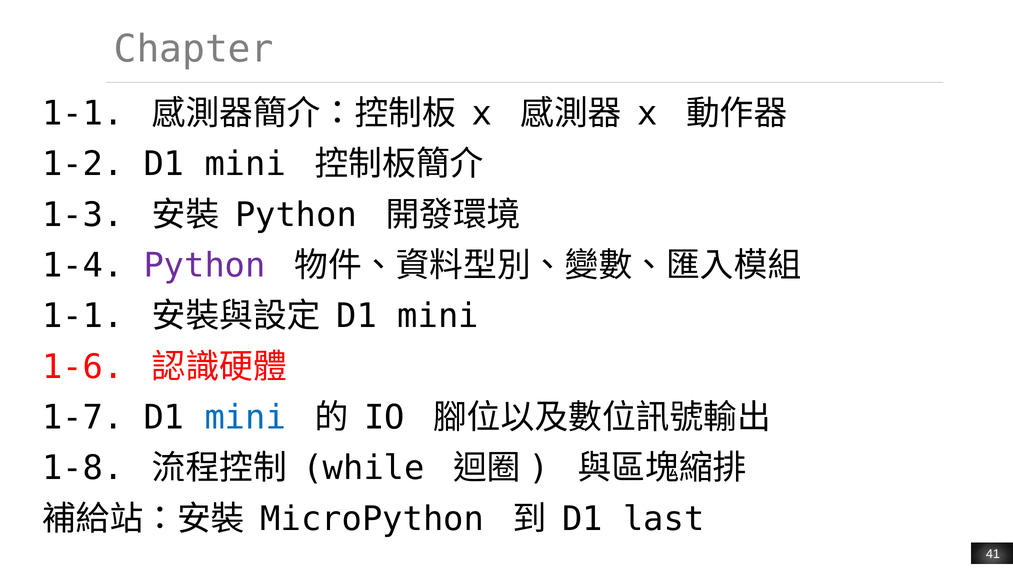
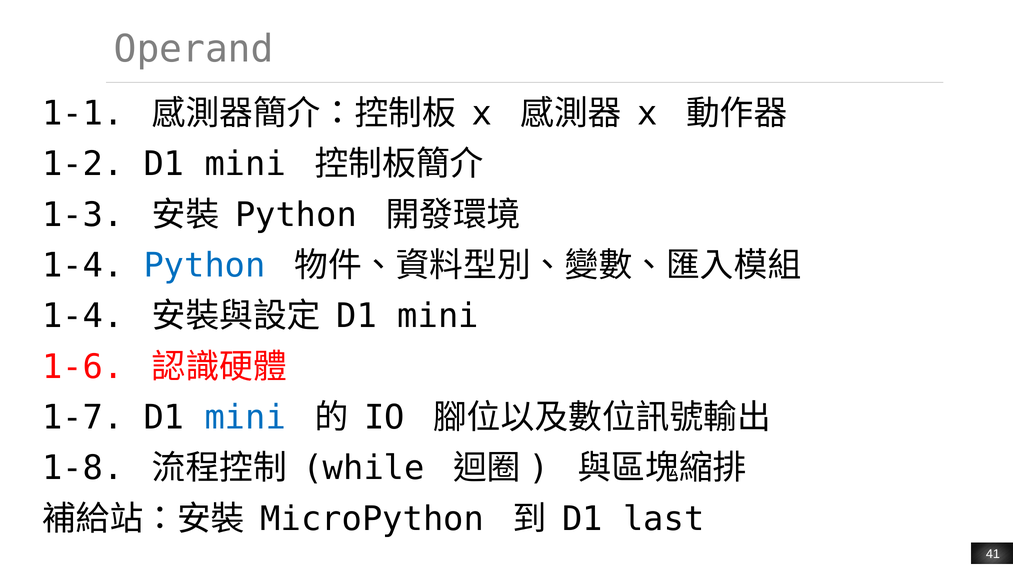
Chapter: Chapter -> Operand (194, 49)
Python colour: purple -> blue (205, 265)
1-1: 1-1 -> 1-4 (83, 316)
